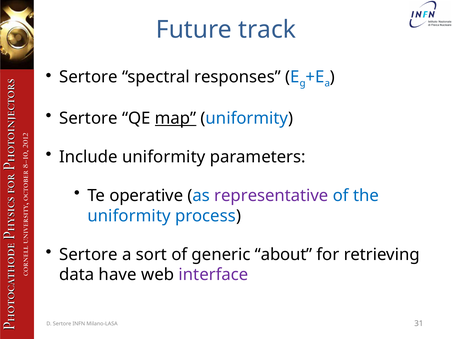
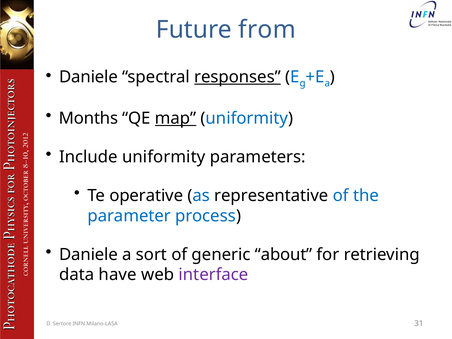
track: track -> from (267, 30)
Sertore: Sertore -> Daniele (89, 77)
responses underline: none -> present (237, 77)
Sertore: Sertore -> Months (89, 118)
representative colour: purple -> black (271, 196)
uniformity: uniformity -> parameter (129, 216)
Sertore: Sertore -> Daniele (89, 255)
